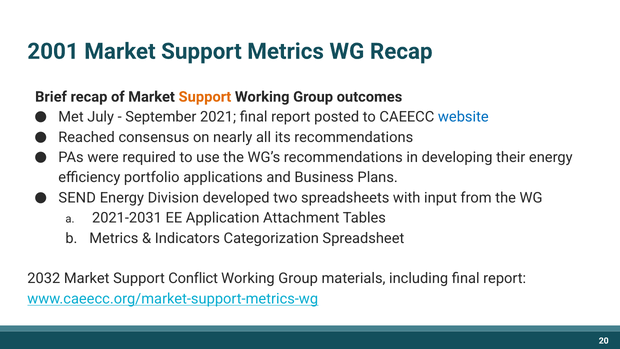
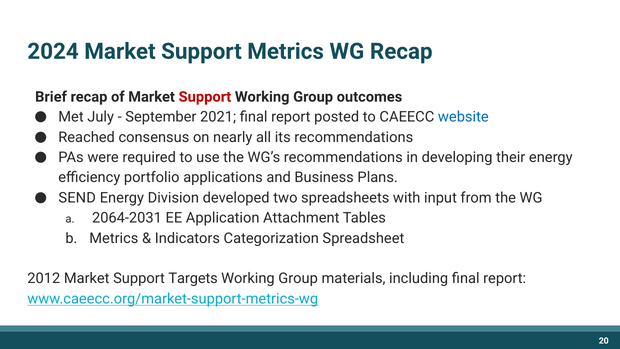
2001: 2001 -> 2024 (53, 51)
Support colour: orange -> red (205, 97)
2021-2031: 2021-2031 -> 2064-2031 (127, 218)
2032: 2032 -> 2012 (44, 278)
Conflict: Conflict -> Targets (193, 278)
